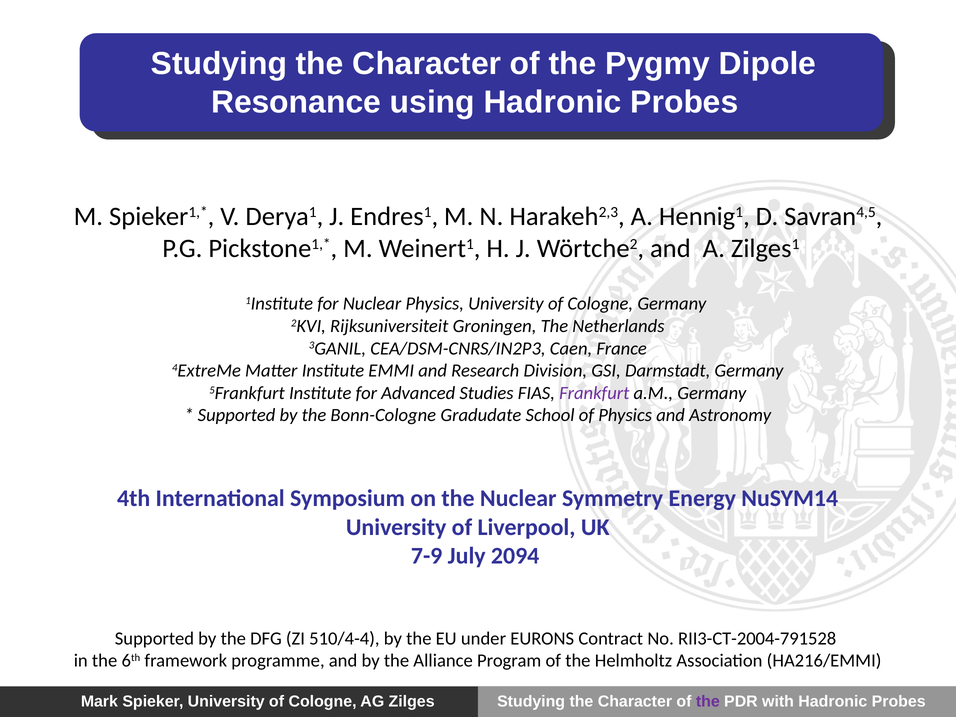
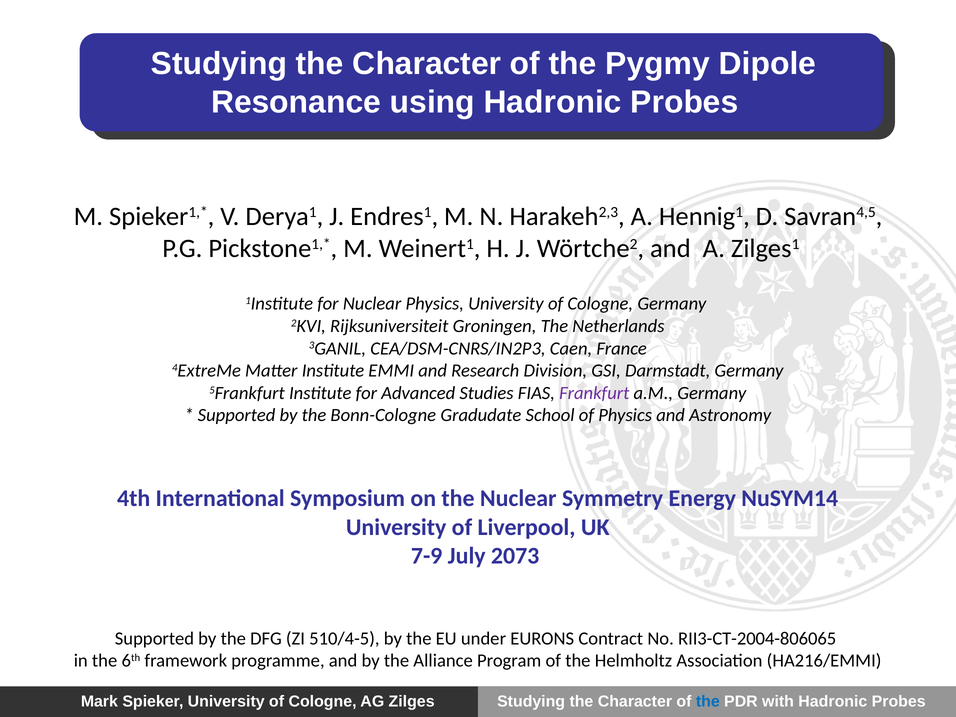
2094: 2094 -> 2073 (515, 556)
510/4-4: 510/4-4 -> 510/4-5 (344, 638)
RII3-CT-2004-791528: RII3-CT-2004-791528 -> RII3-CT-2004-806065 (757, 638)
the colour: purple -> blue (708, 702)
